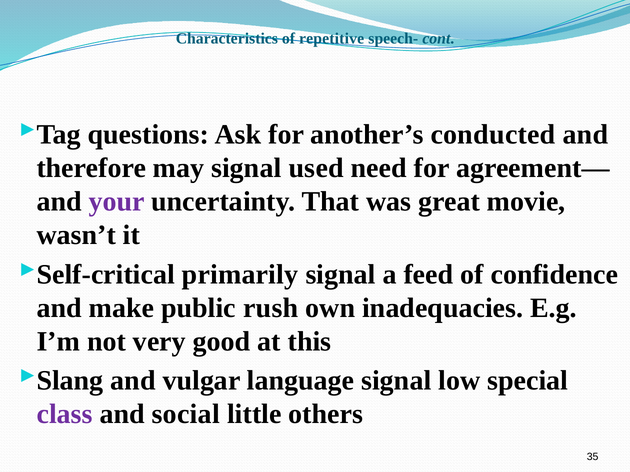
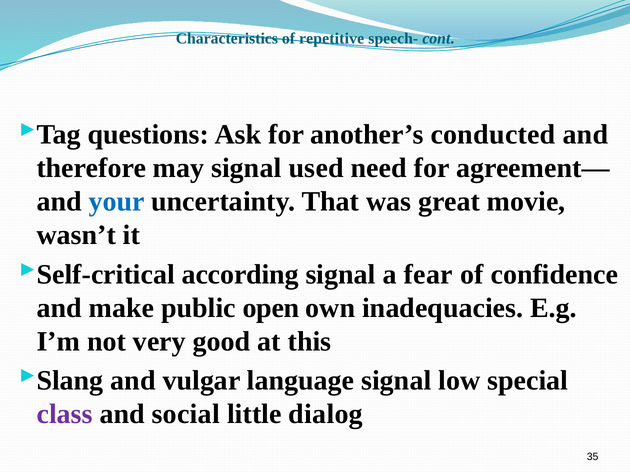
your colour: purple -> blue (117, 202)
primarily: primarily -> according (240, 275)
feed: feed -> fear (428, 275)
rush: rush -> open (271, 308)
others: others -> dialog (326, 415)
